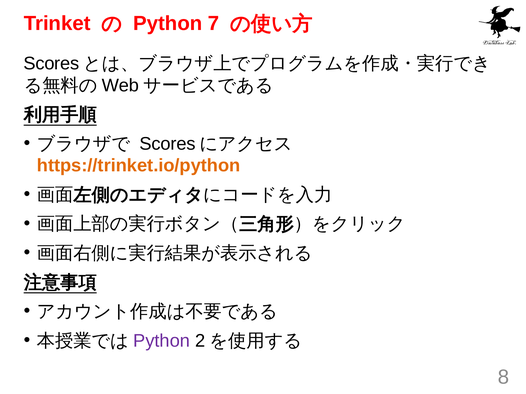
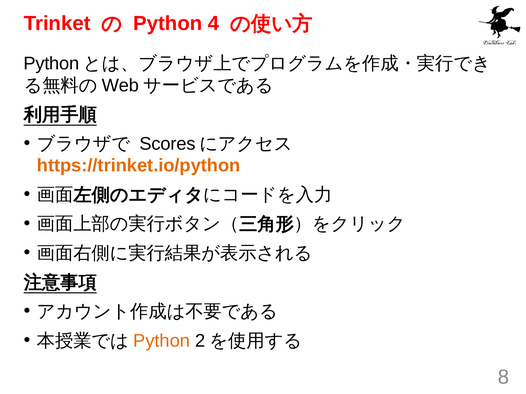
7: 7 -> 4 (214, 24)
Scores: Scores -> Python (51, 64)
Python colour: purple -> orange (162, 341)
